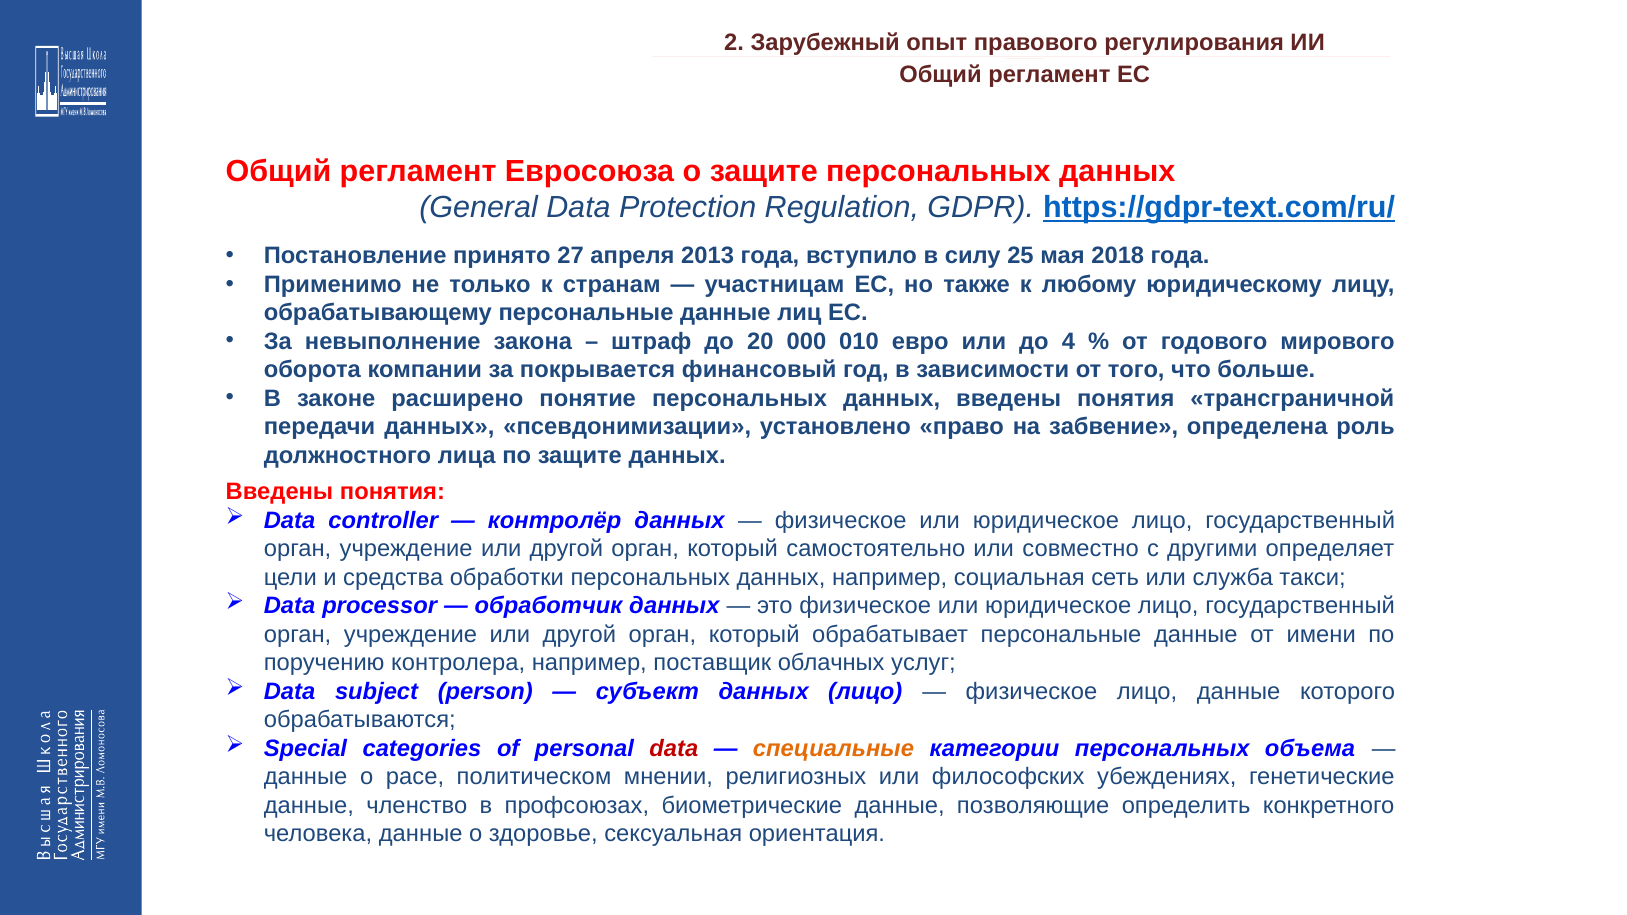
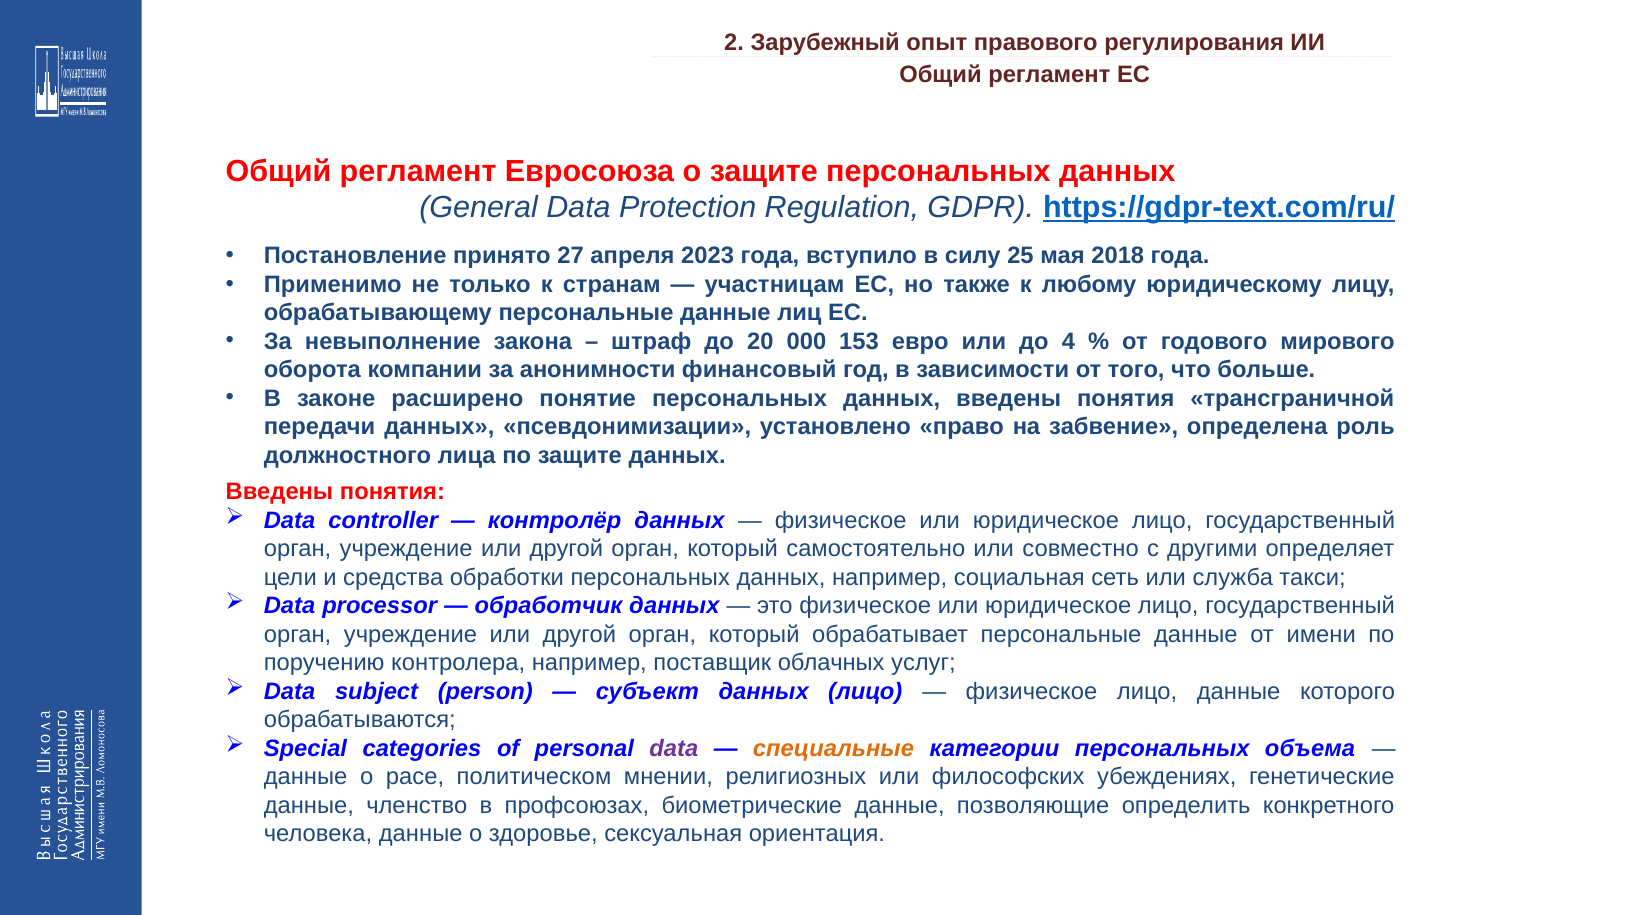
2013: 2013 -> 2023 (708, 256)
010: 010 -> 153 (859, 341)
покрывается: покрывается -> анонимности (598, 370)
data colour: red -> purple (674, 748)
